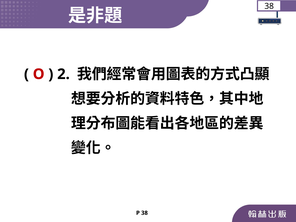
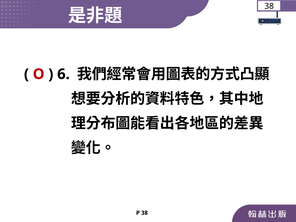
2: 2 -> 6 (63, 74)
